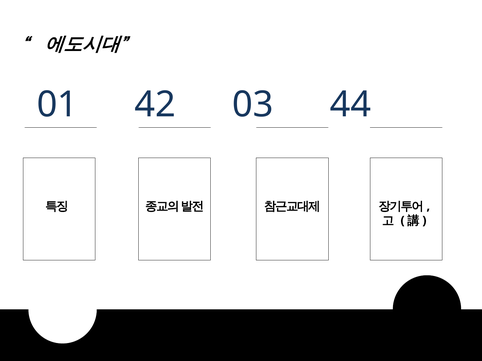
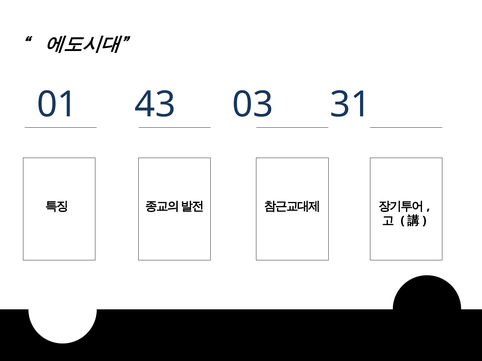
42: 42 -> 43 (155, 105)
44: 44 -> 31 (350, 105)
